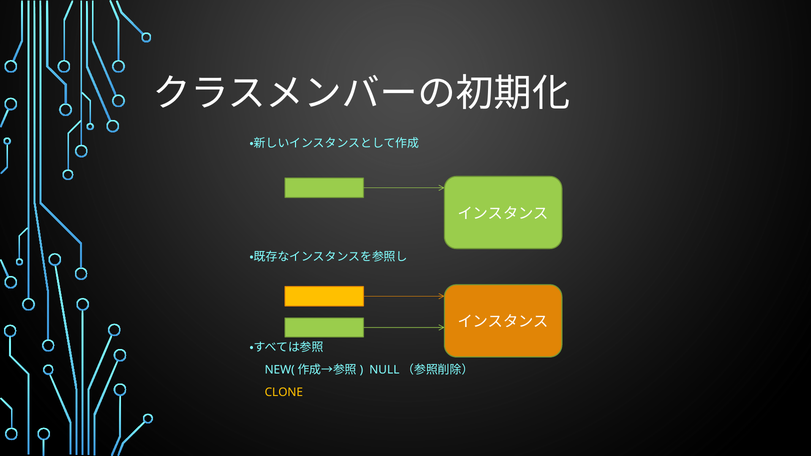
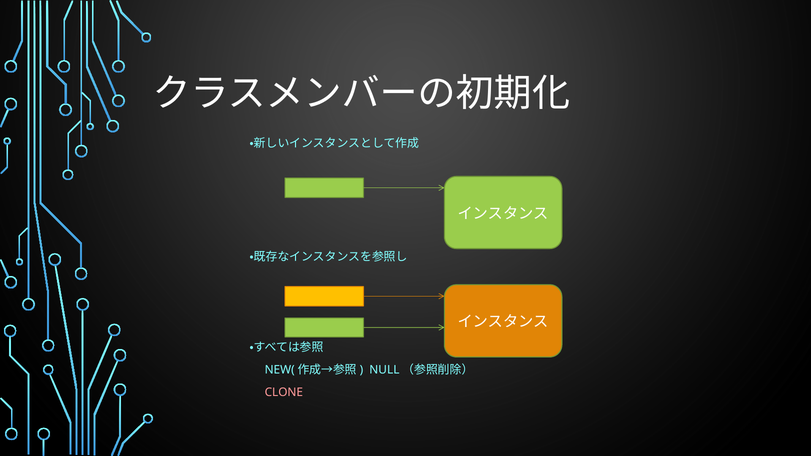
CLONE colour: yellow -> pink (284, 393)
